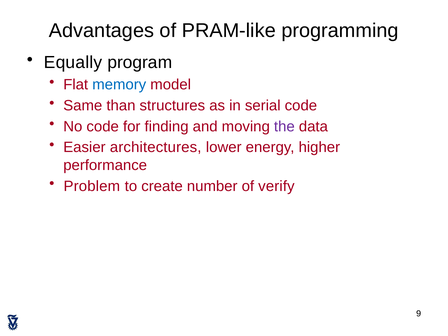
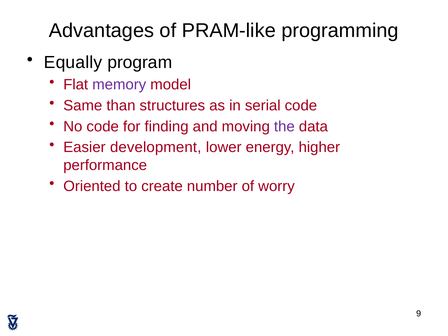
memory colour: blue -> purple (119, 85)
architectures: architectures -> development (156, 147)
Problem: Problem -> Oriented (92, 186)
verify: verify -> worry (276, 186)
